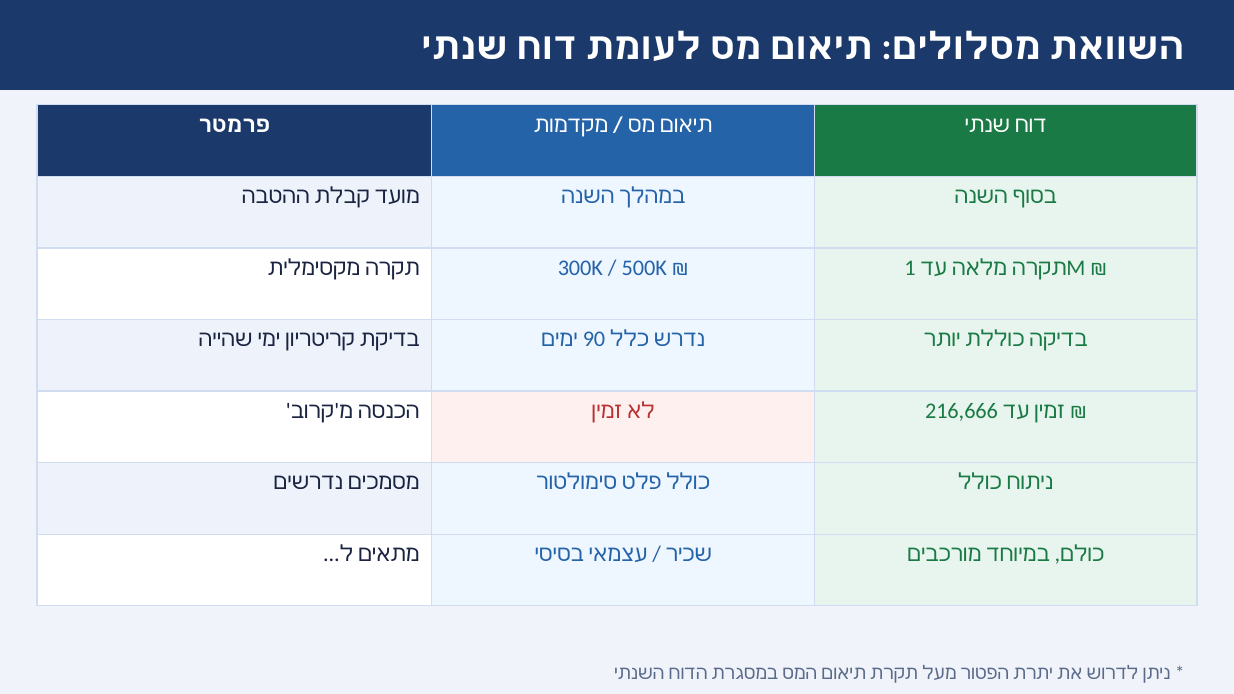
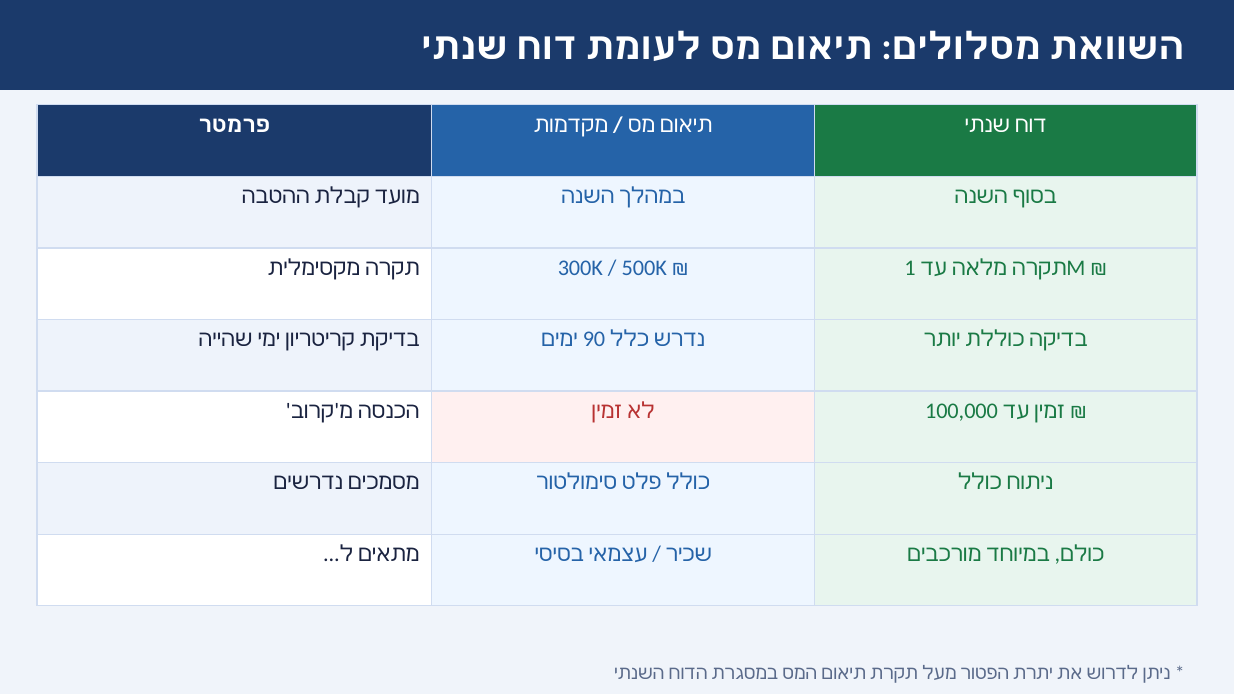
216,666: 216,666 -> 100,000 (962, 411)
